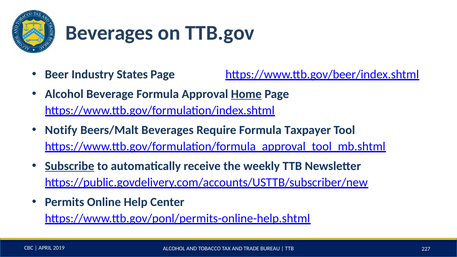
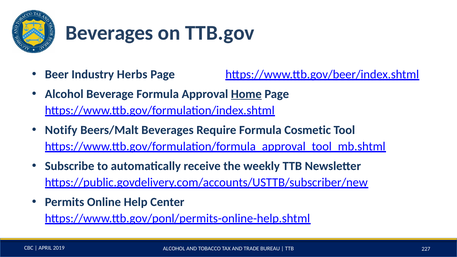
States: States -> Herbs (132, 74)
Taxpayer: Taxpayer -> Cosmetic (308, 130)
Subscribe underline: present -> none (70, 166)
